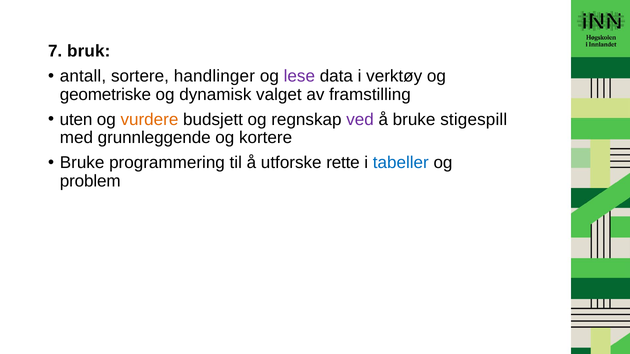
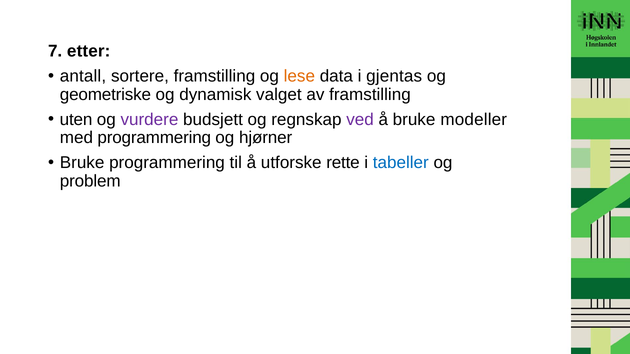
bruk: bruk -> etter (89, 51)
sortere handlinger: handlinger -> framstilling (214, 76)
lese colour: purple -> orange (299, 76)
verktøy: verktøy -> gjentas (394, 76)
vurdere colour: orange -> purple (149, 120)
stigespill: stigespill -> modeller (474, 120)
med grunnleggende: grunnleggende -> programmering (154, 138)
kortere: kortere -> hjørner (266, 138)
